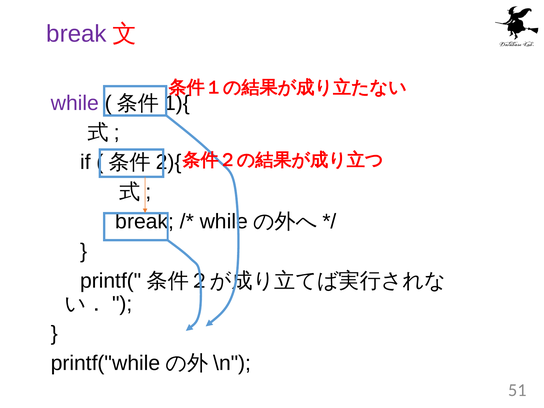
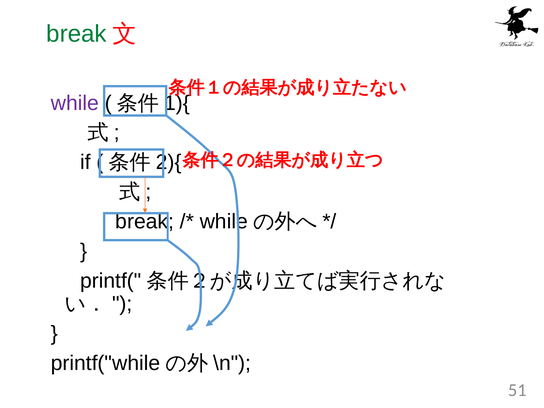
break colour: purple -> green (76, 34)
